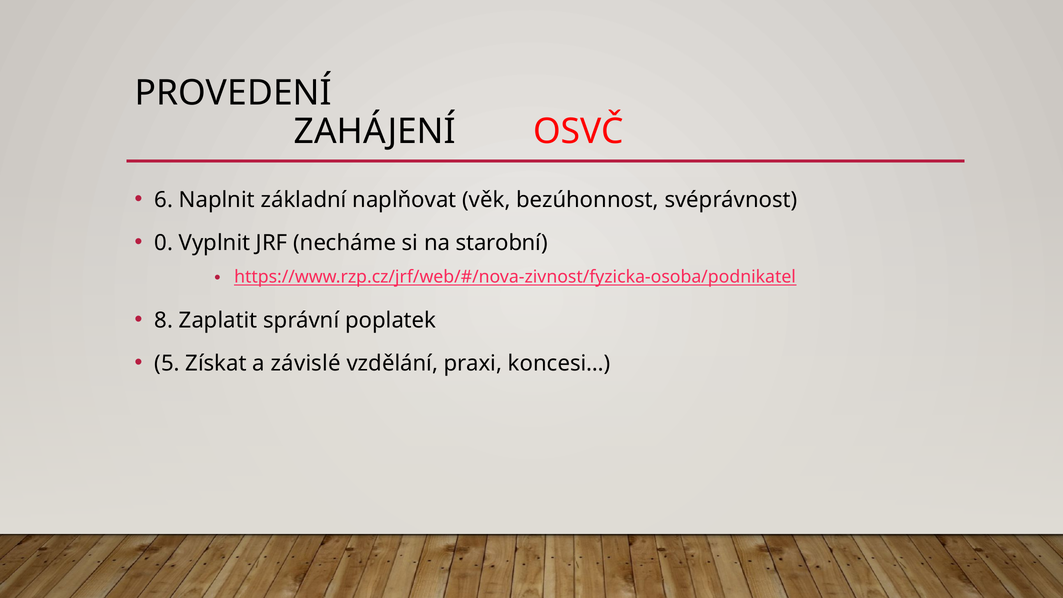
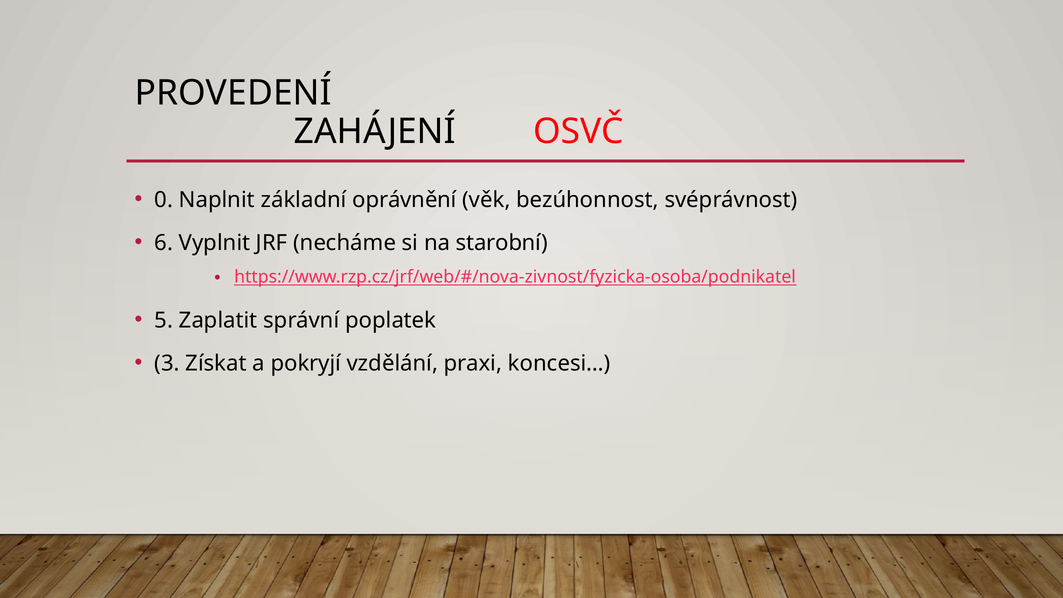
6: 6 -> 0 (164, 200)
naplňovat: naplňovat -> oprávnění (405, 200)
0: 0 -> 6 (164, 243)
8: 8 -> 5 (164, 320)
5: 5 -> 3 (167, 363)
závislé: závislé -> pokryjí (306, 363)
